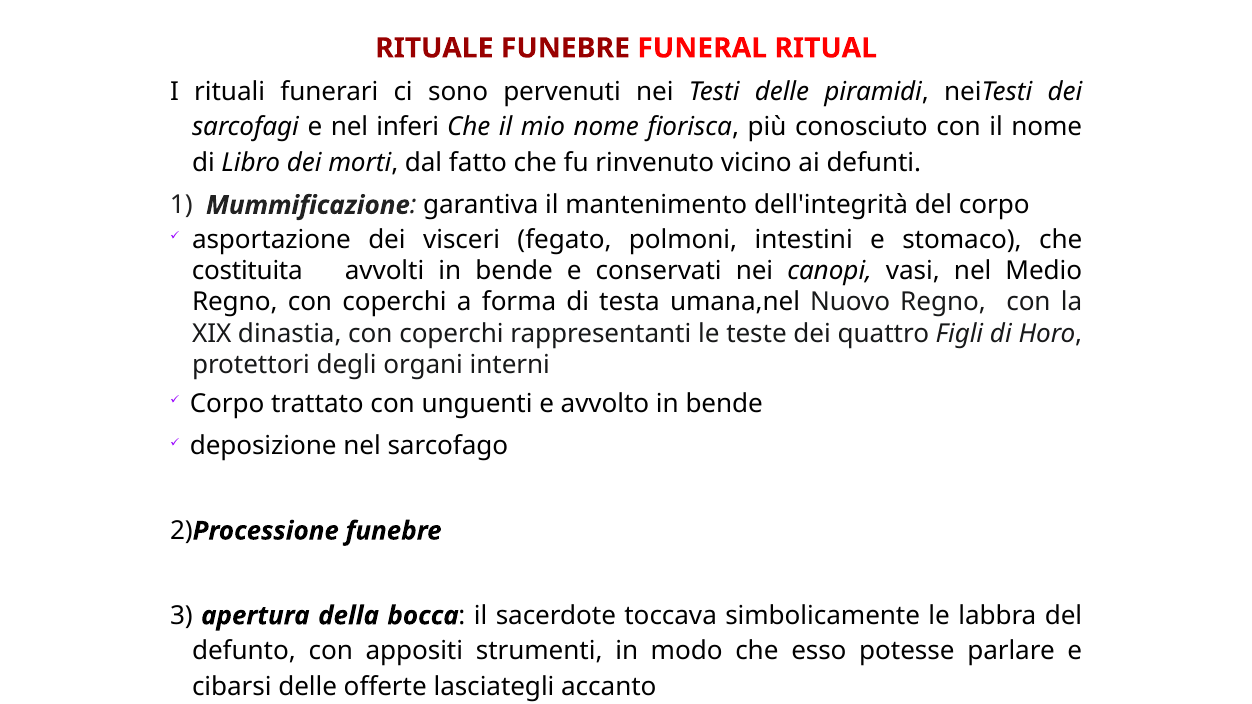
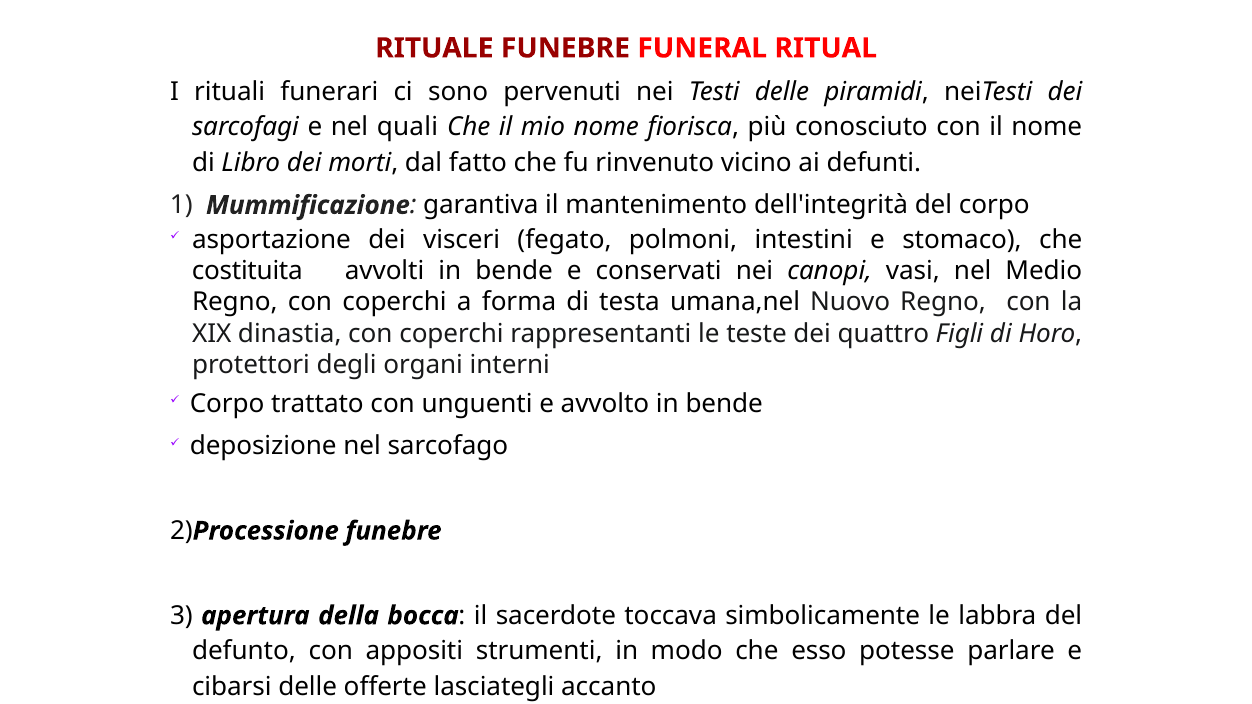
inferi: inferi -> quali (407, 127)
